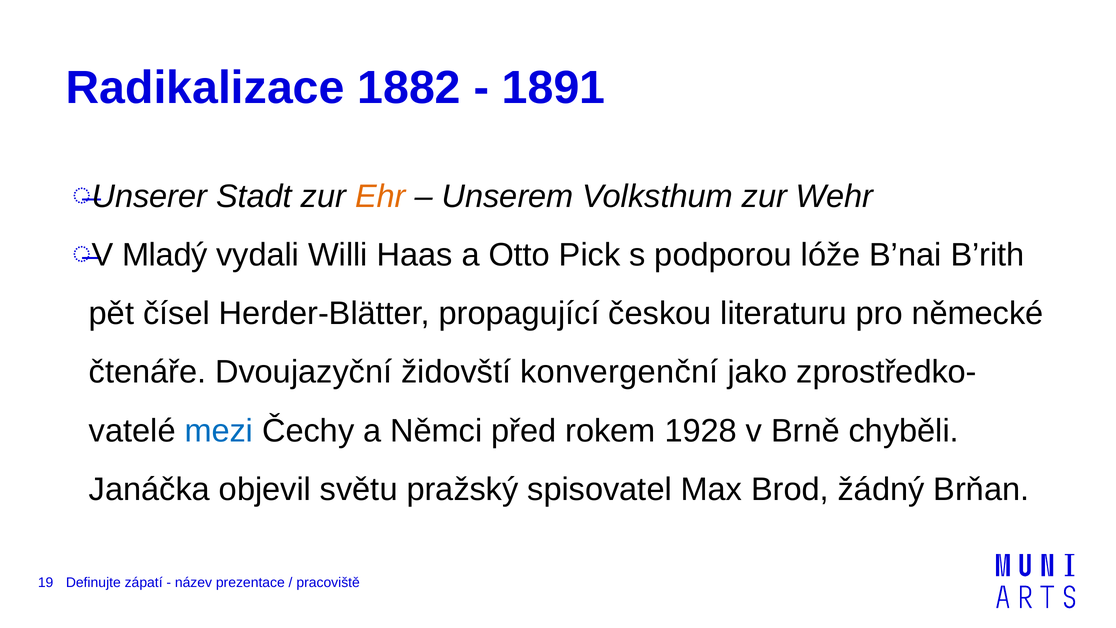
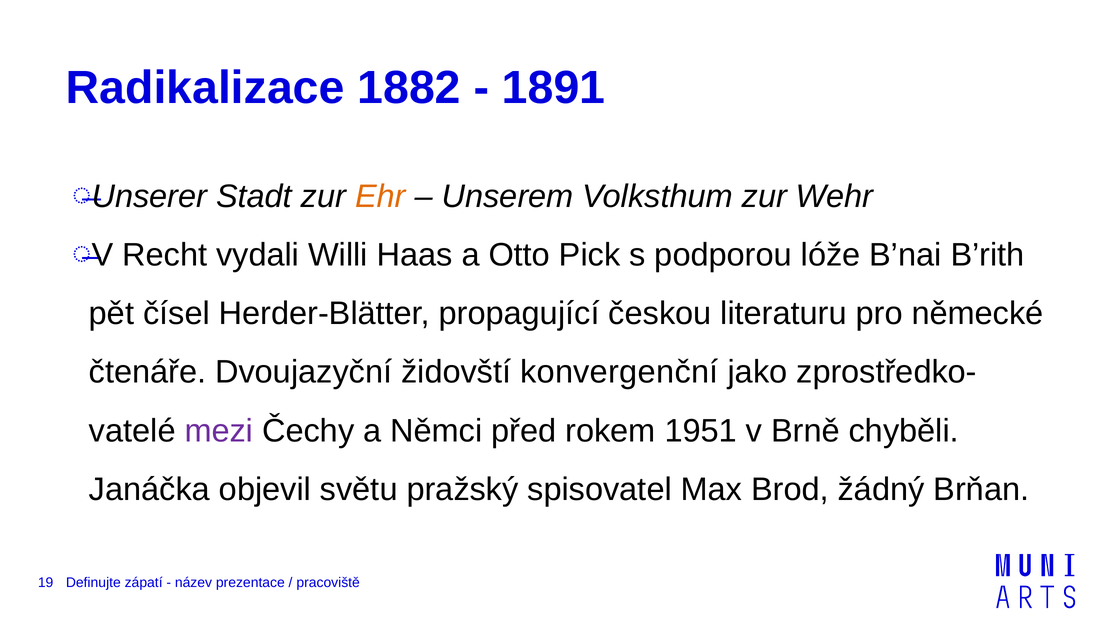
Mladý: Mladý -> Recht (165, 255)
mezi colour: blue -> purple (219, 431)
1928: 1928 -> 1951 (701, 431)
